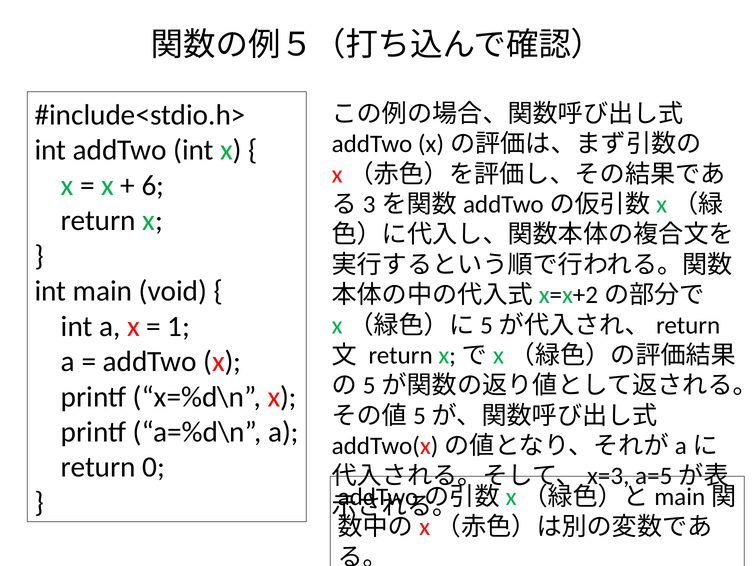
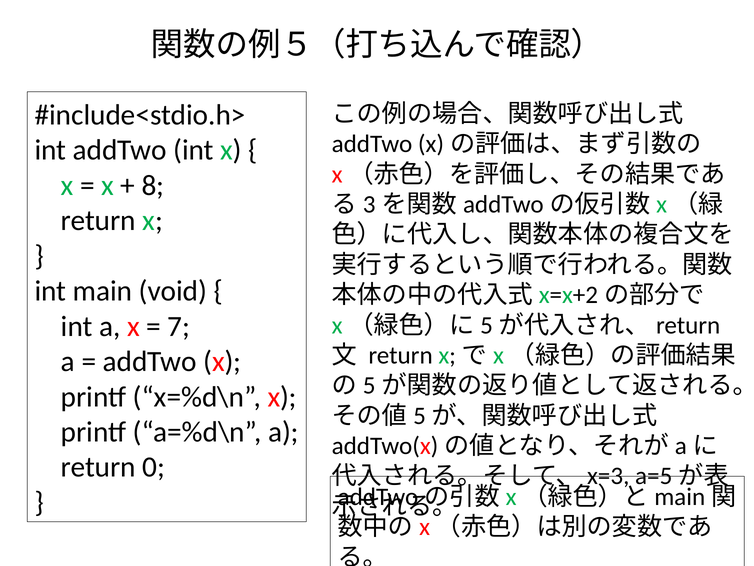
6: 6 -> 8 (153, 185)
1: 1 -> 7 (179, 326)
